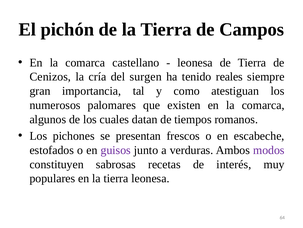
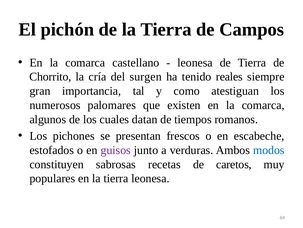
Cenizos: Cenizos -> Chorrito (50, 77)
modos colour: purple -> blue (269, 150)
interés: interés -> caretos (234, 164)
